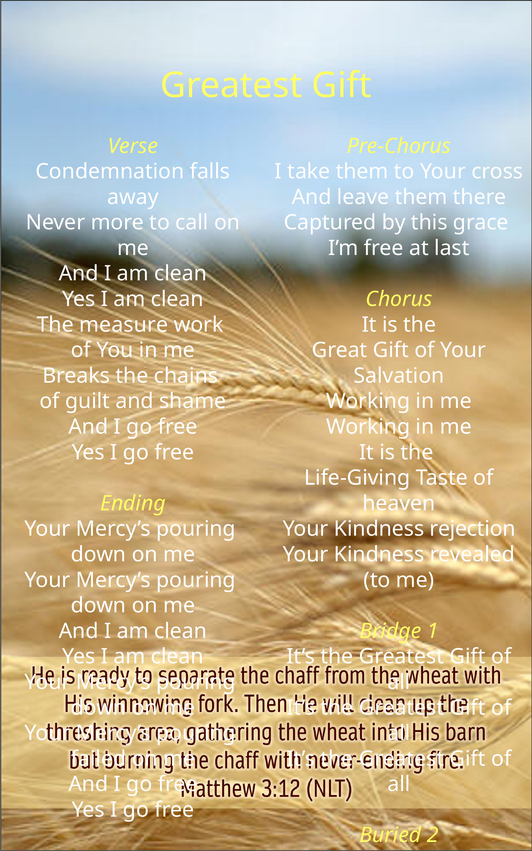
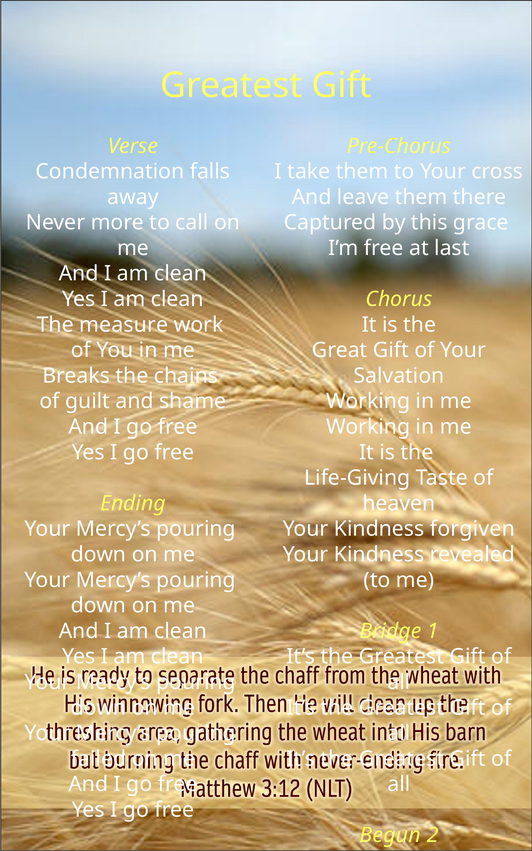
rejection: rejection -> forgiven (472, 529)
Buried: Buried -> Begun (390, 835)
